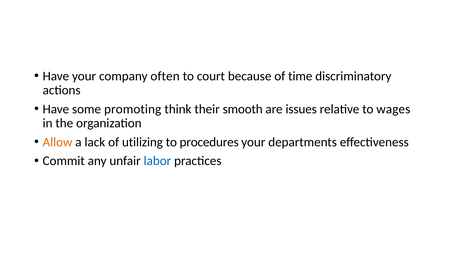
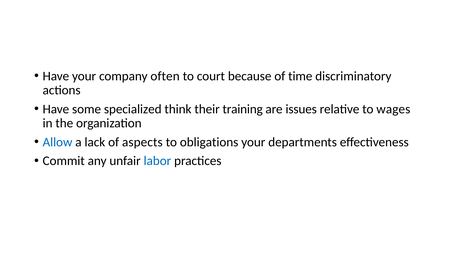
promoting: promoting -> specialized (133, 109)
smooth: smooth -> training (243, 109)
Allow colour: orange -> blue (58, 142)
utilizing: utilizing -> aspects (142, 142)
procedures: procedures -> obligations (209, 142)
